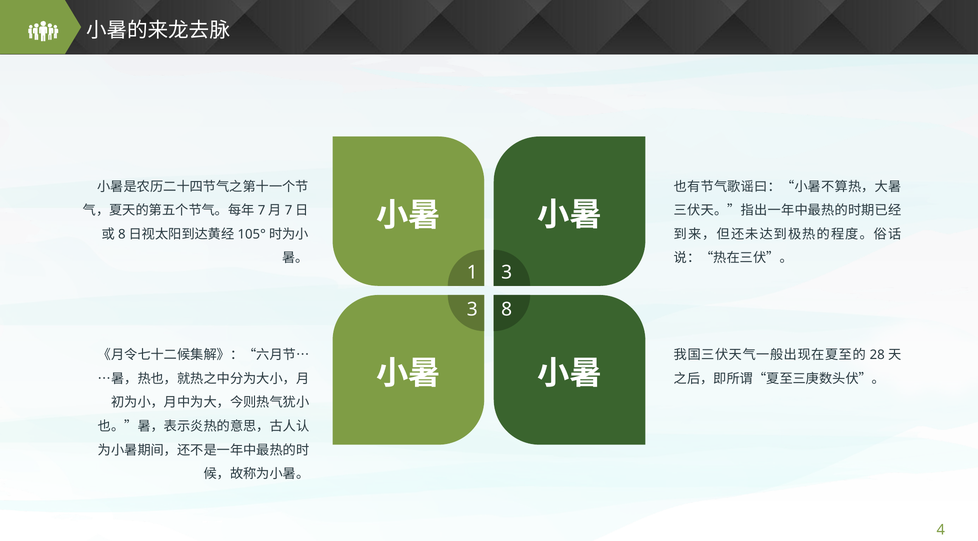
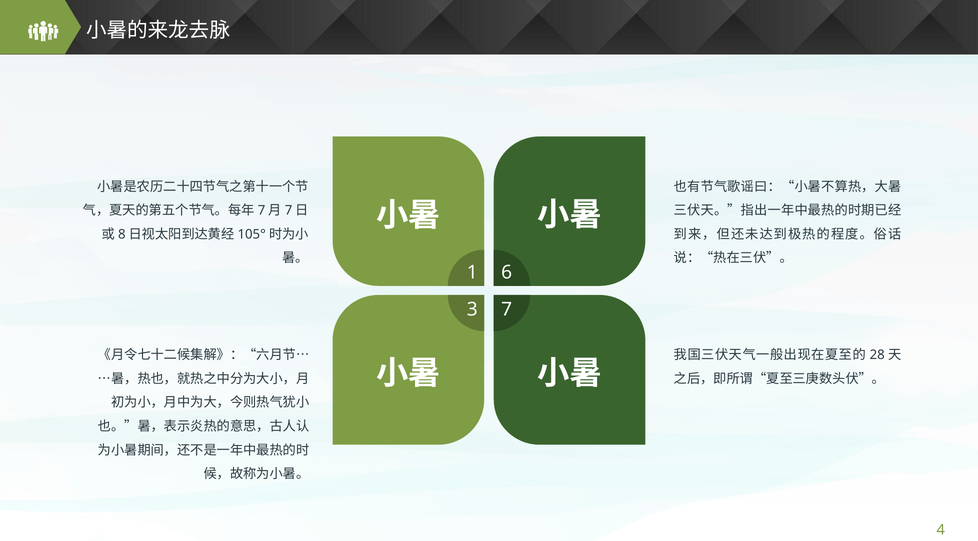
1 3: 3 -> 6 (507, 272)
8: 8 -> 7 (507, 310)
